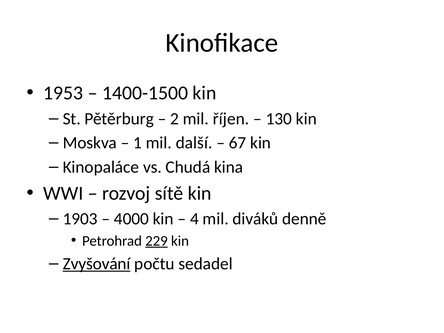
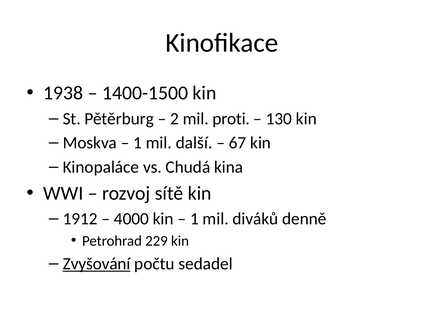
1953: 1953 -> 1938 (63, 93)
říjen: říjen -> proti (231, 119)
1903: 1903 -> 1912 (80, 219)
4: 4 -> 1 (194, 219)
229 underline: present -> none (156, 241)
